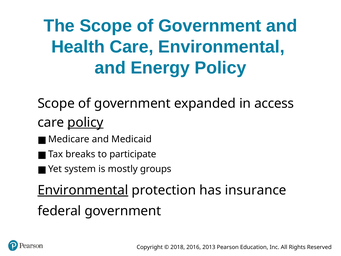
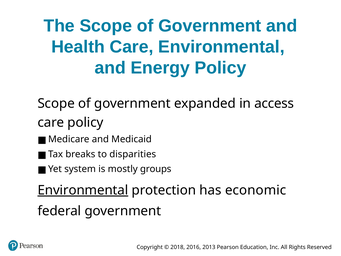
policy underline: present -> none (85, 122)
participate: participate -> disparities (133, 154)
insurance: insurance -> economic (256, 190)
